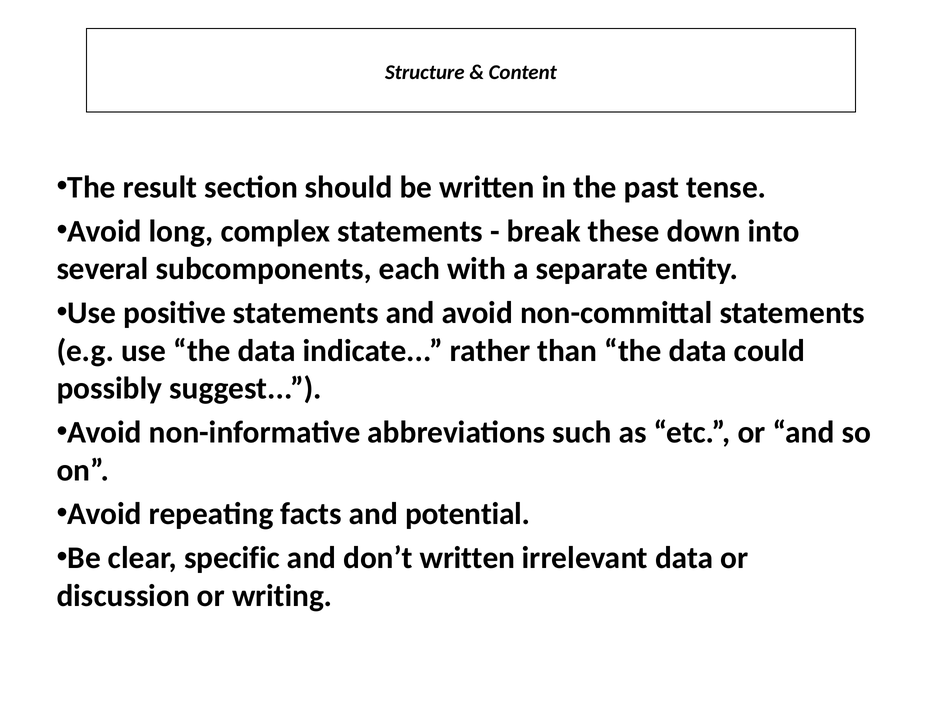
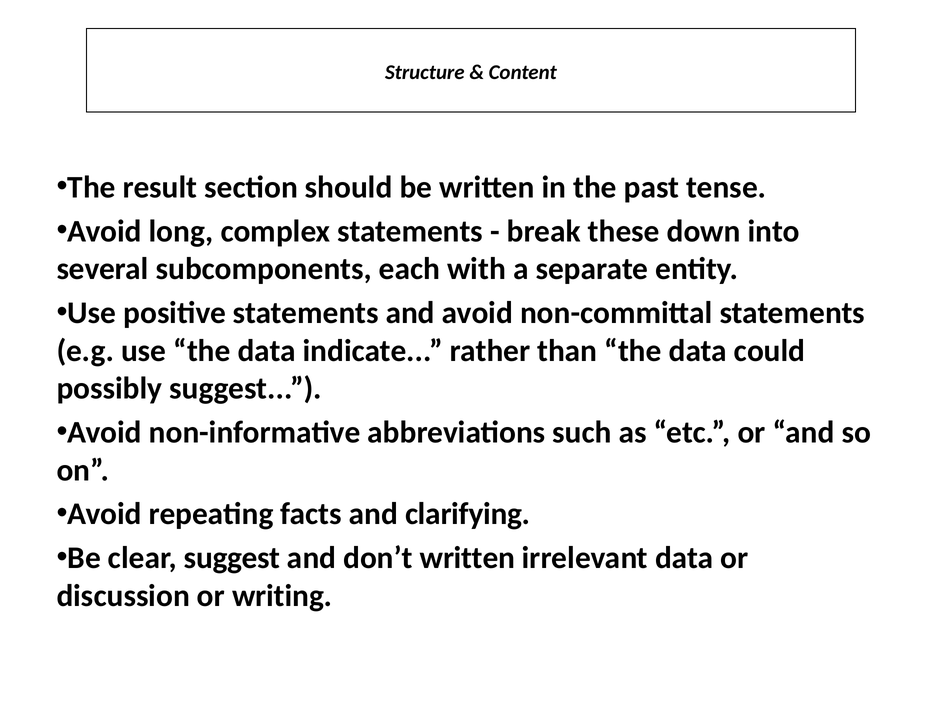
potential: potential -> clarifying (468, 514)
clear specific: specific -> suggest (232, 558)
